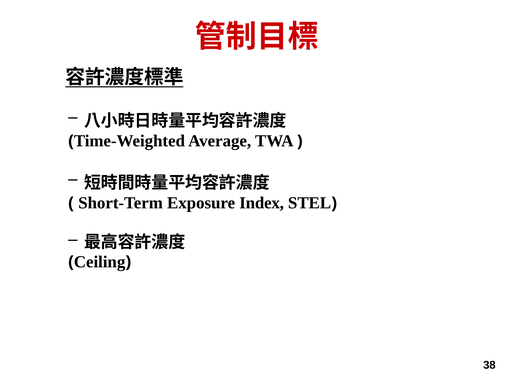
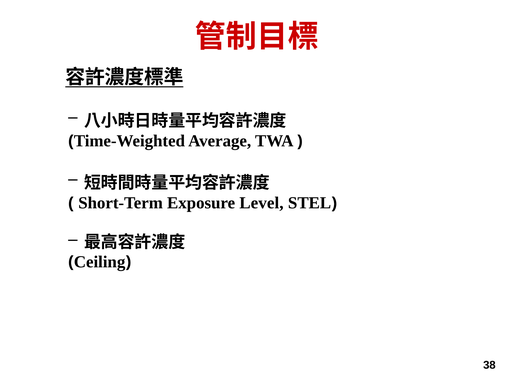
Index: Index -> Level (261, 203)
